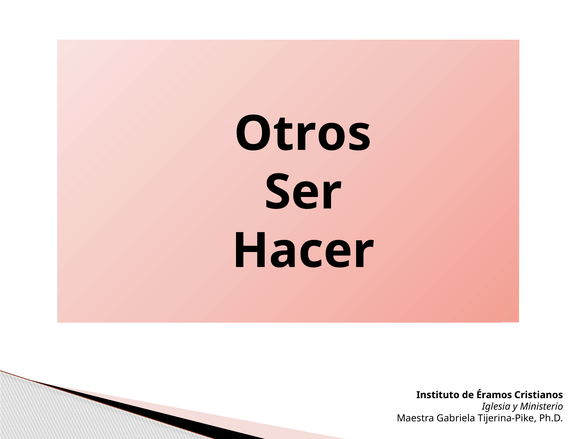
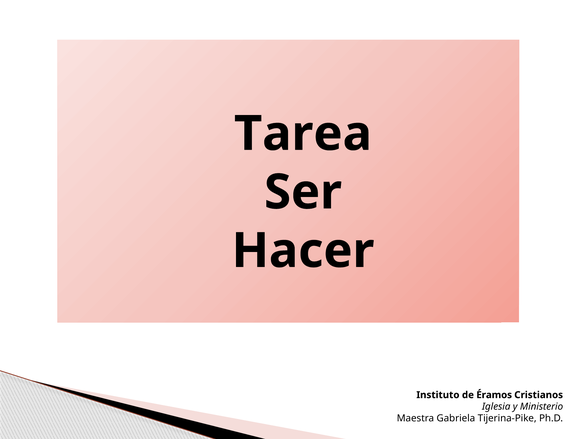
Otros: Otros -> Tarea (303, 134)
